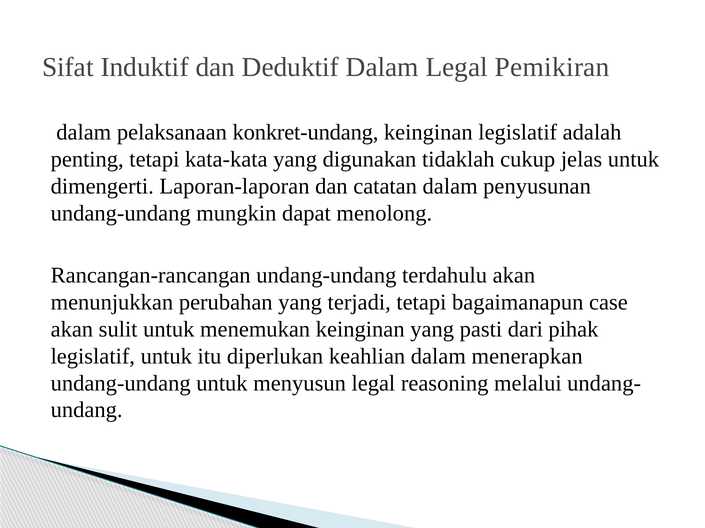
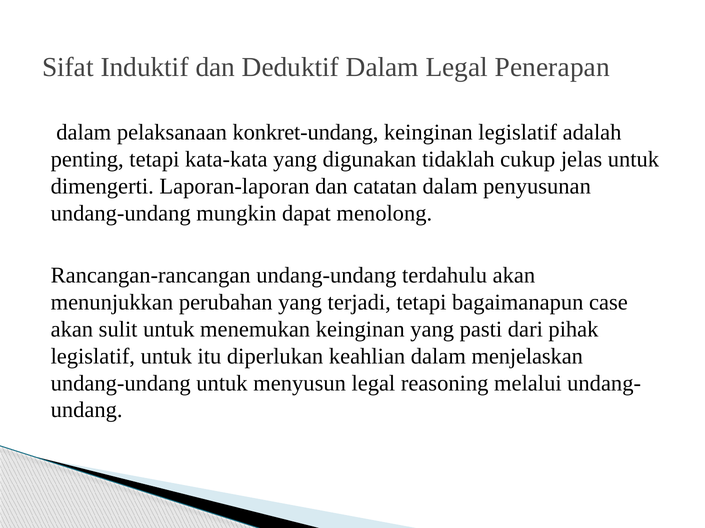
Pemikiran: Pemikiran -> Penerapan (552, 67)
menerapkan: menerapkan -> menjelaskan (527, 357)
